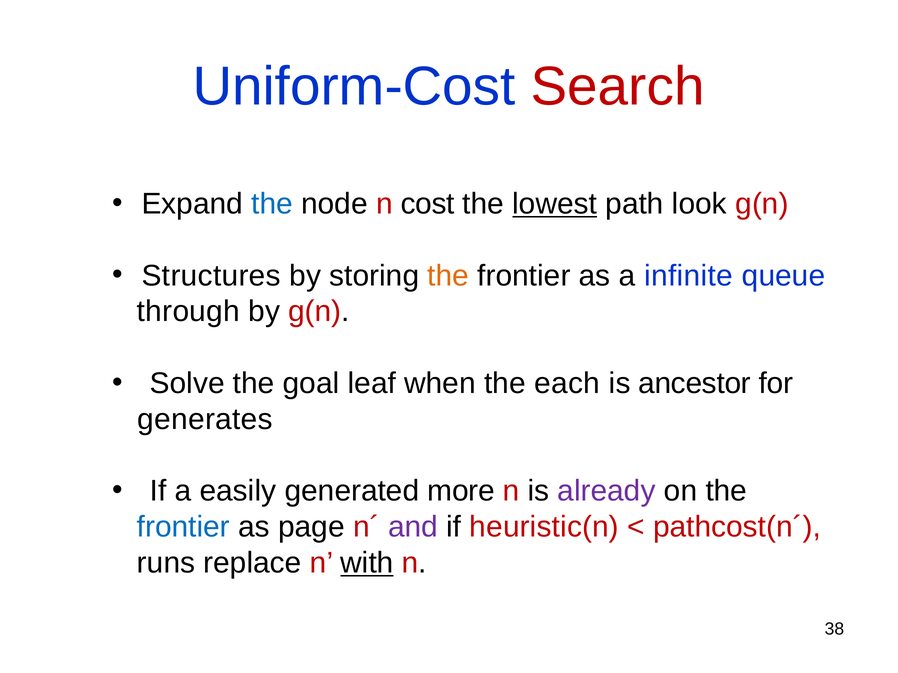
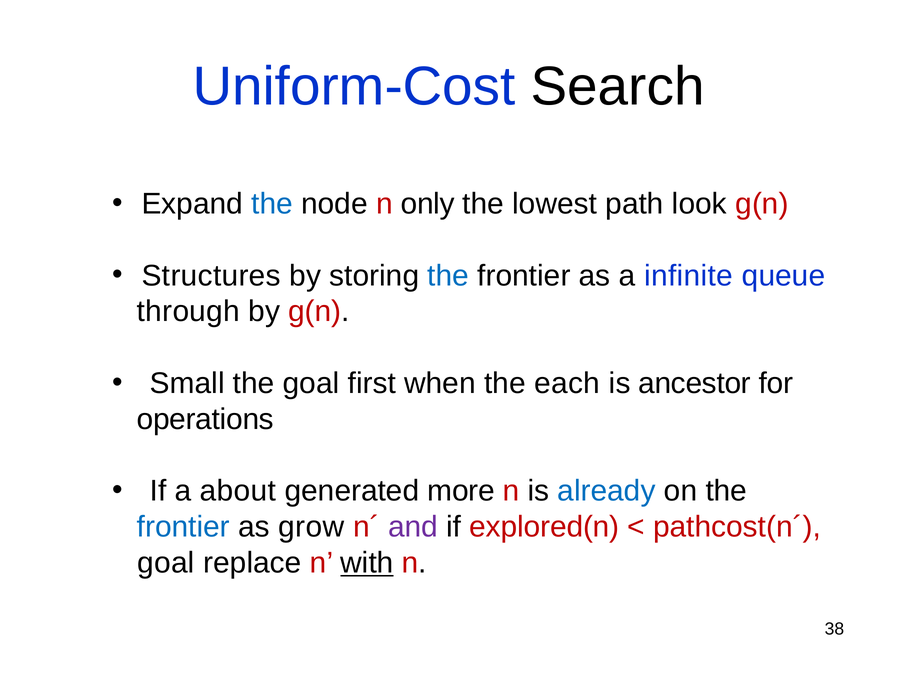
Search colour: red -> black (618, 87)
cost: cost -> only (428, 204)
lowest underline: present -> none (555, 204)
the colour: orange -> blue (448, 276)
Solve: Solve -> Small (187, 384)
leaf: leaf -> first (372, 384)
generates: generates -> operations (205, 420)
easily: easily -> about (238, 491)
already colour: purple -> blue (606, 491)
page: page -> grow (311, 527)
heuristic(n: heuristic(n -> explored(n (544, 527)
runs: runs -> goal (166, 563)
